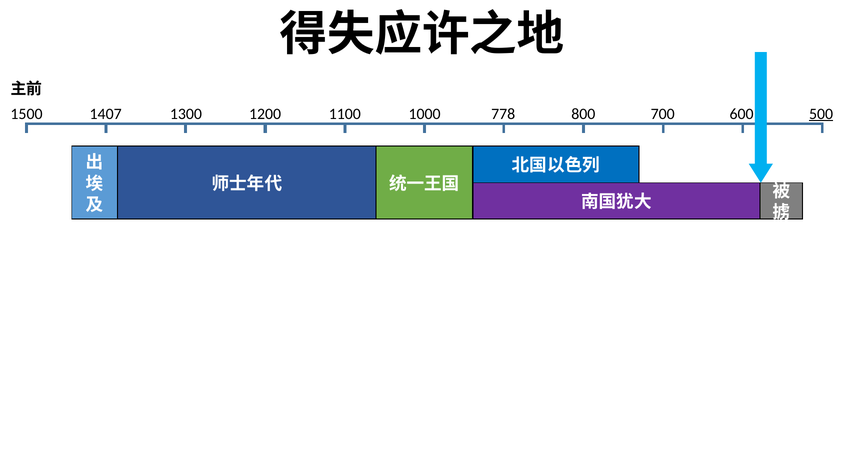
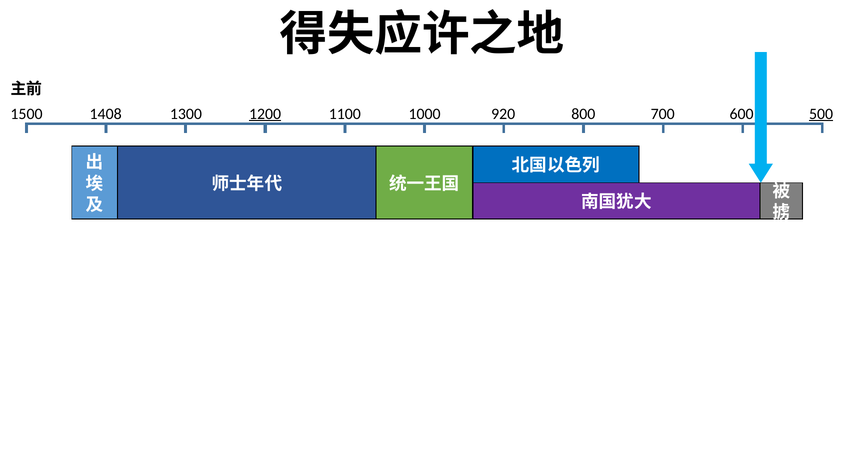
1407: 1407 -> 1408 (106, 114)
1200 underline: none -> present (265, 114)
778: 778 -> 920 (503, 114)
